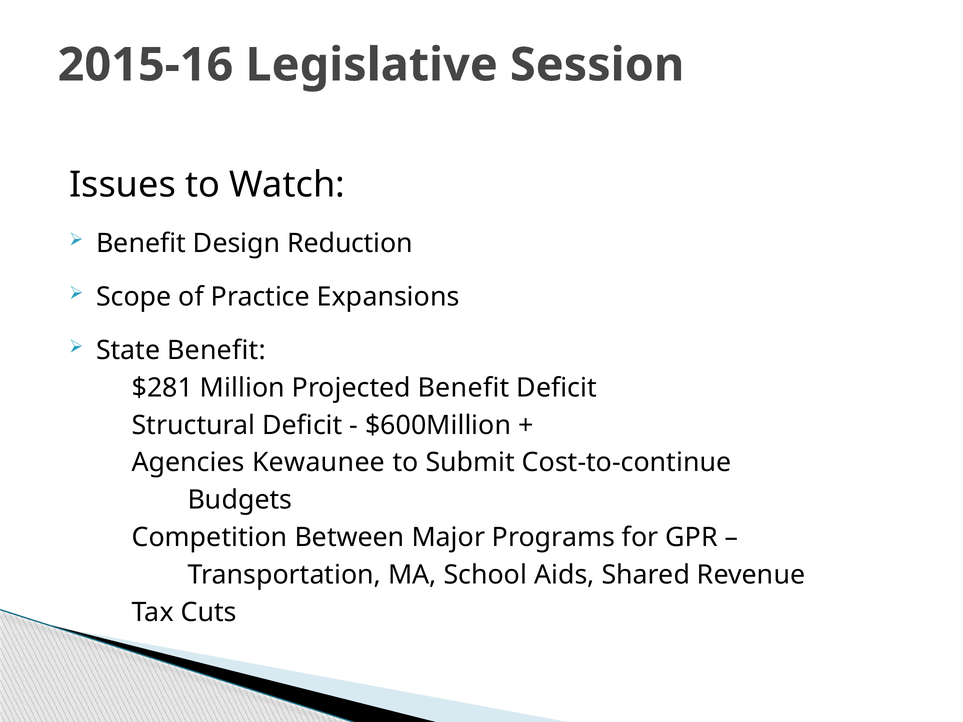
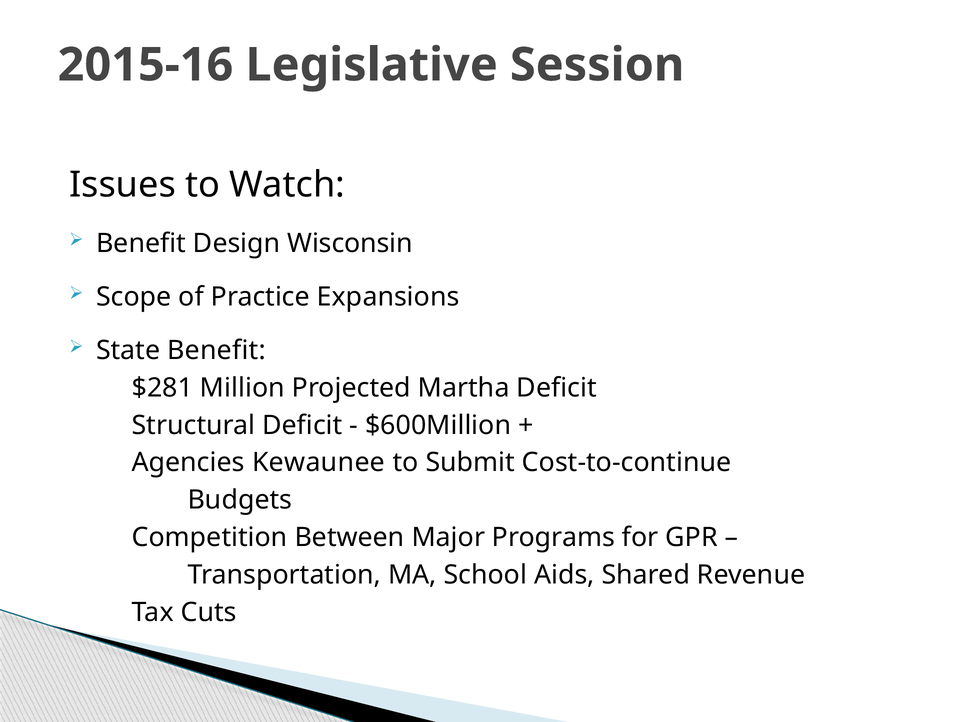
Reduction: Reduction -> Wisconsin (350, 243)
Projected Benefit: Benefit -> Martha (464, 388)
